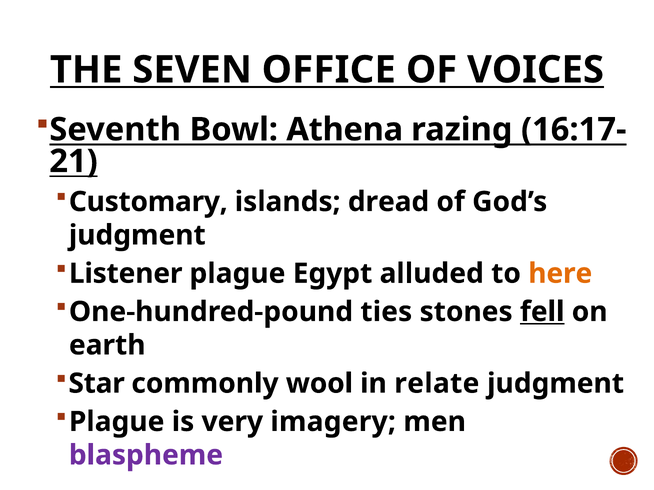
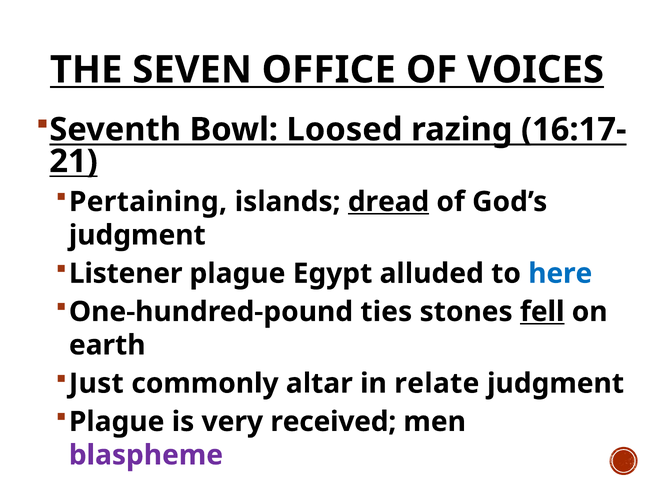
Athena: Athena -> Loosed (345, 130)
Customary: Customary -> Pertaining (148, 202)
dread underline: none -> present (389, 202)
here colour: orange -> blue (560, 274)
Star: Star -> Just (96, 384)
wool: wool -> altar (319, 384)
imagery: imagery -> received (333, 422)
